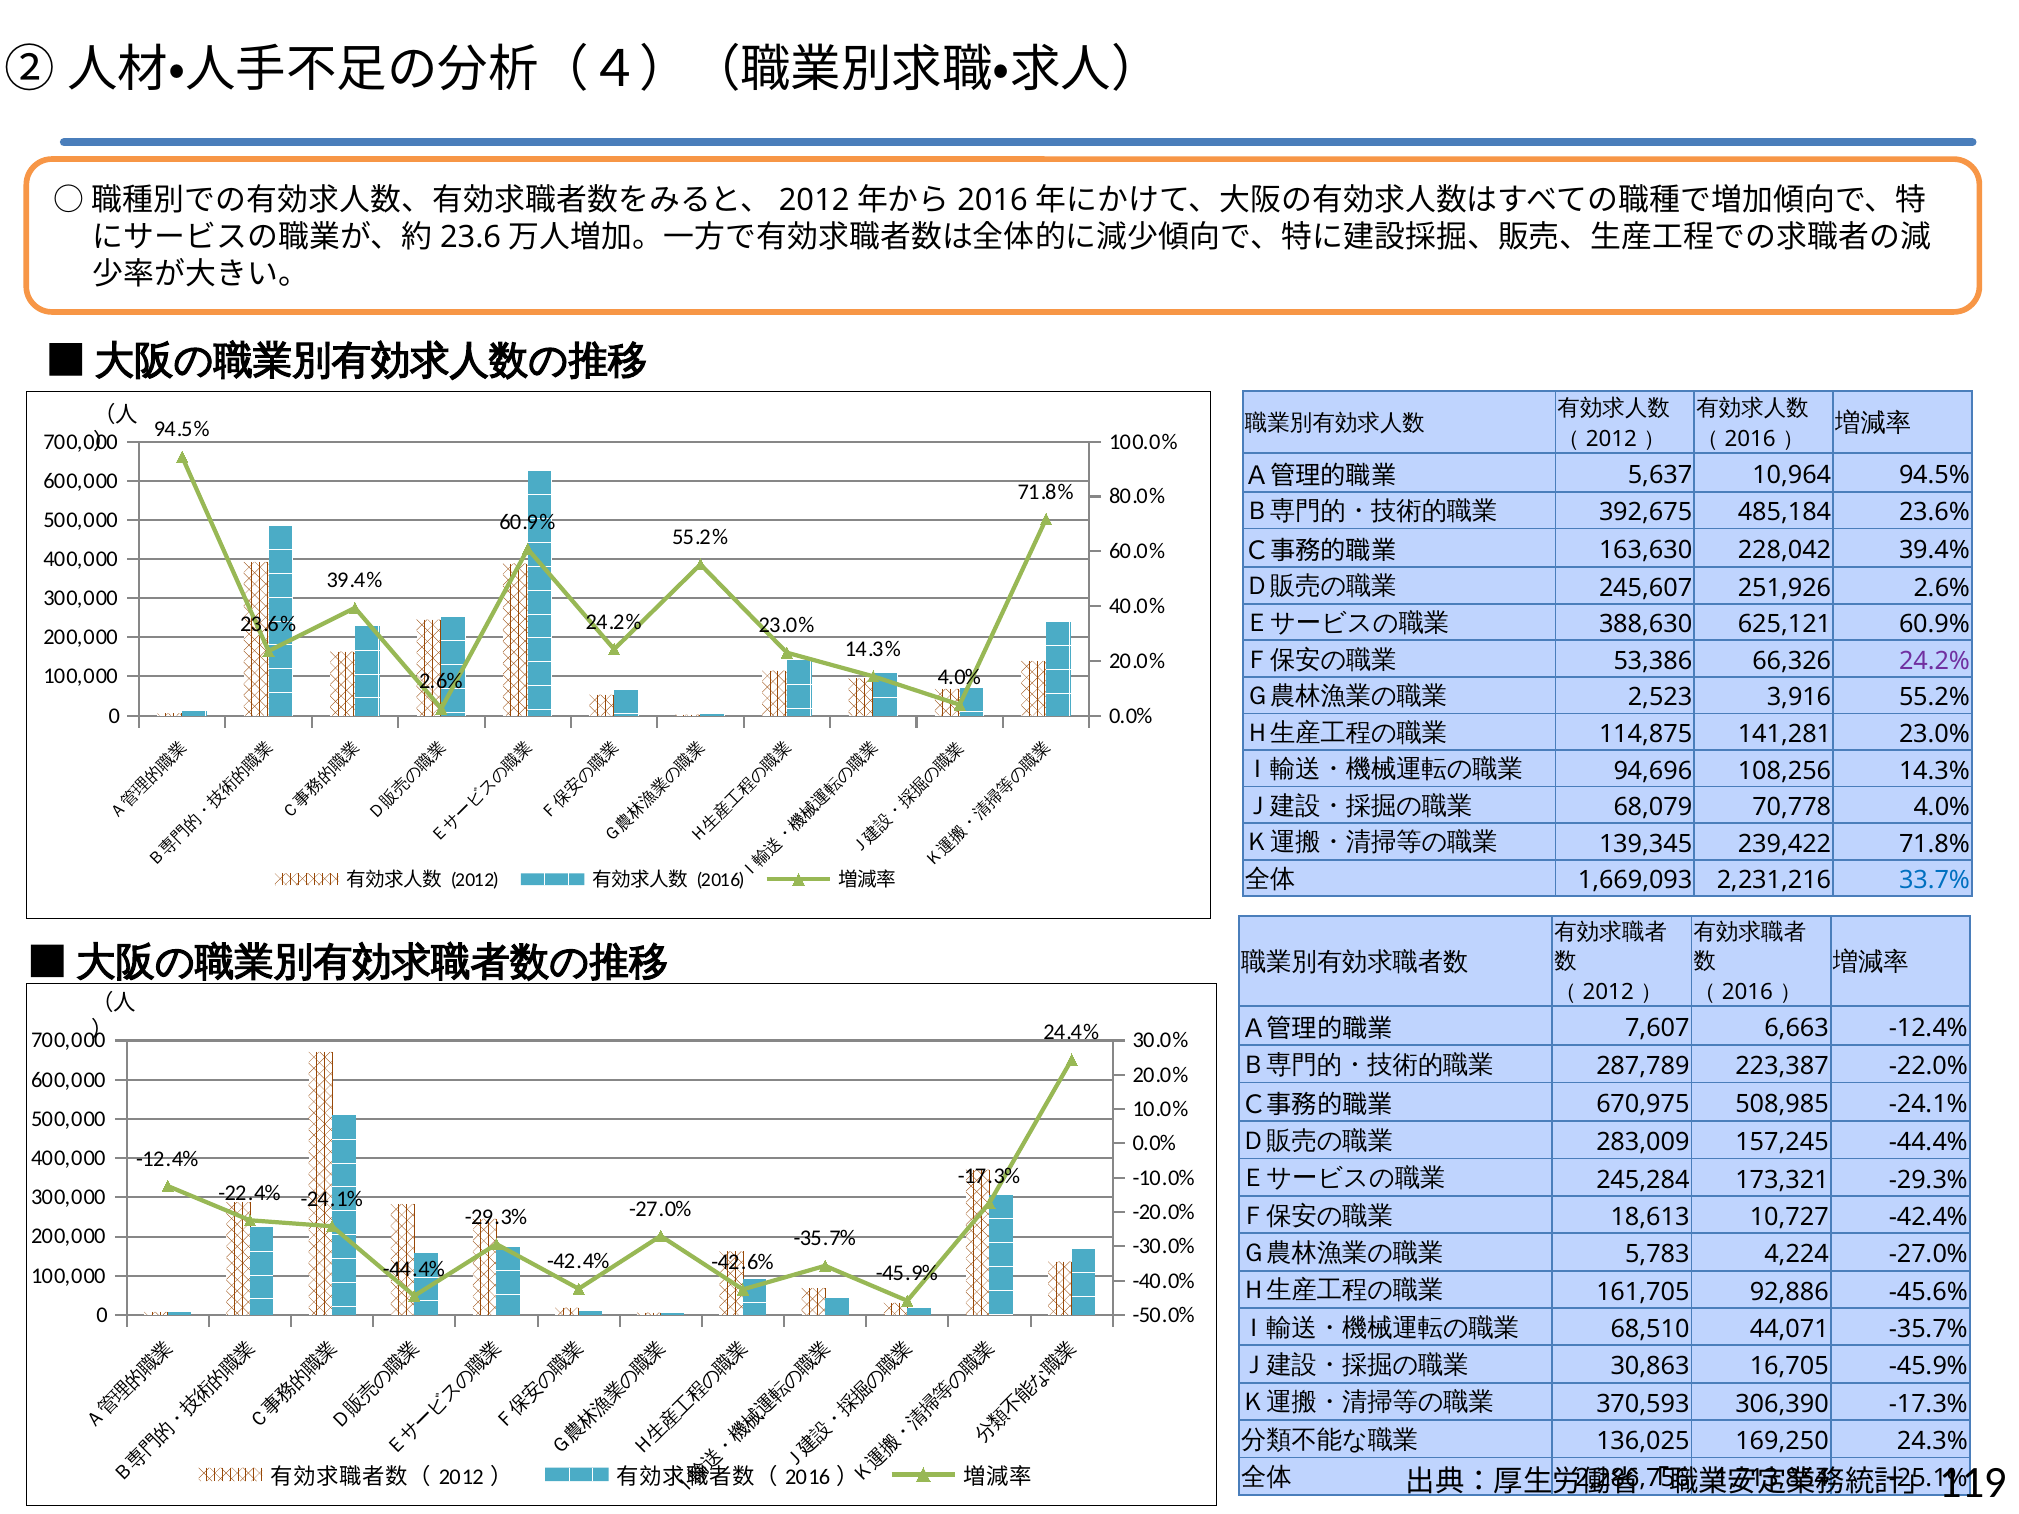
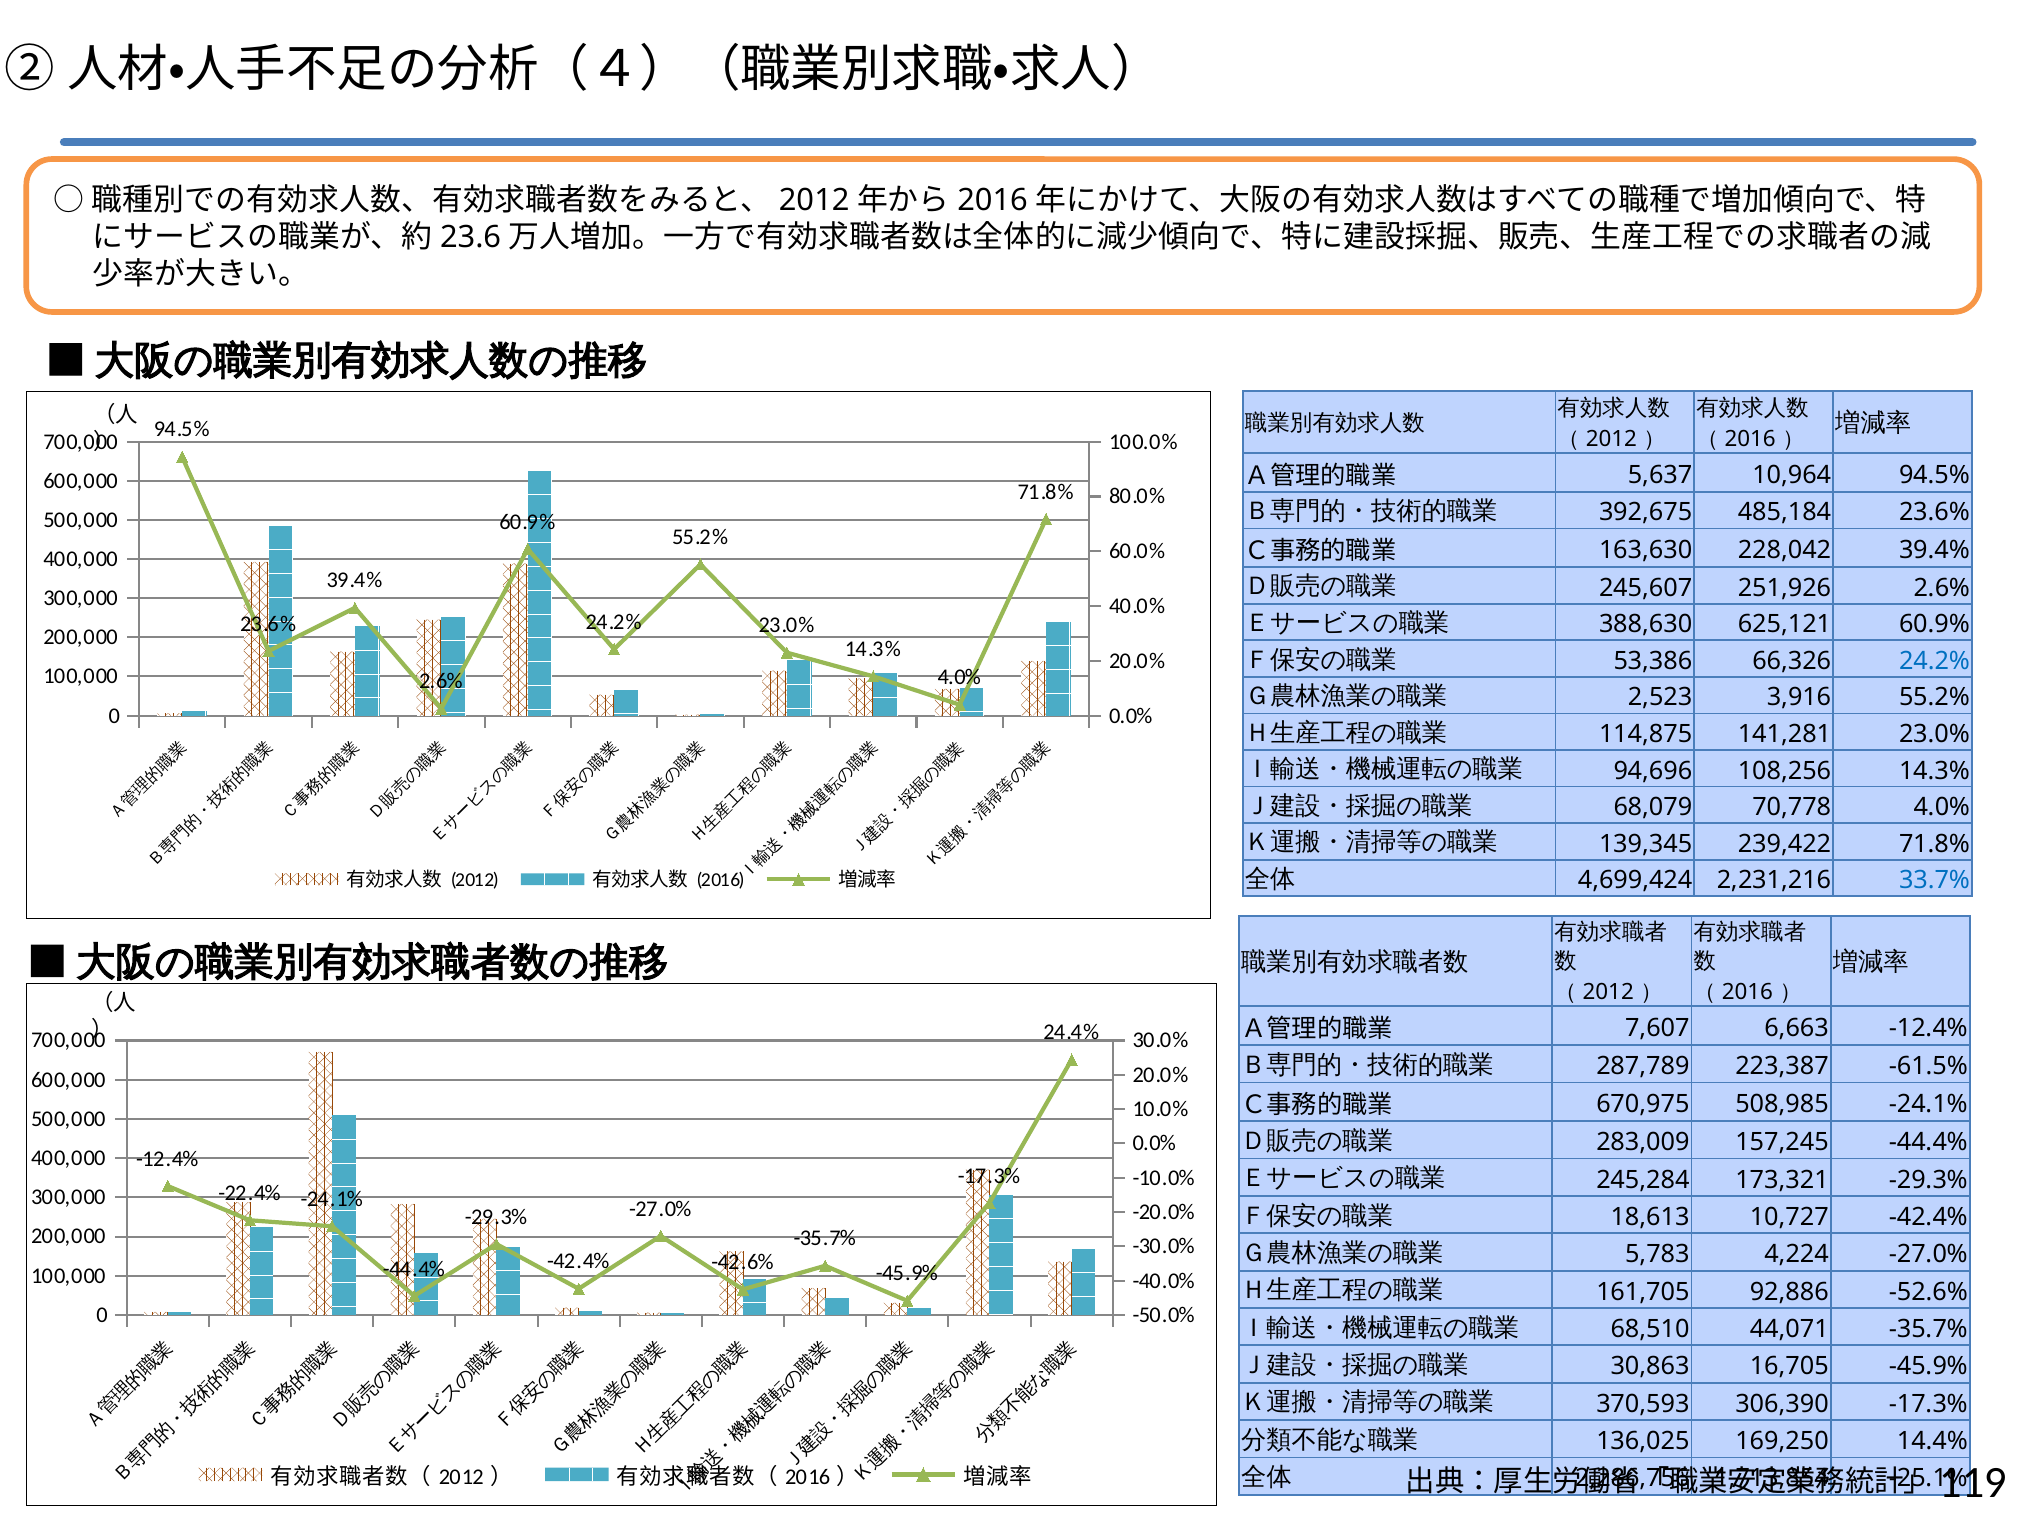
24.2% colour: purple -> blue (1935, 661)
1,669,093: 1,669,093 -> 4,699,424 (1635, 881)
-22.0%: -22.0% -> -61.5% (1928, 1066)
-45.6%: -45.6% -> -52.6% (1928, 1292)
24.3%: 24.3% -> 14.4% (1932, 1441)
